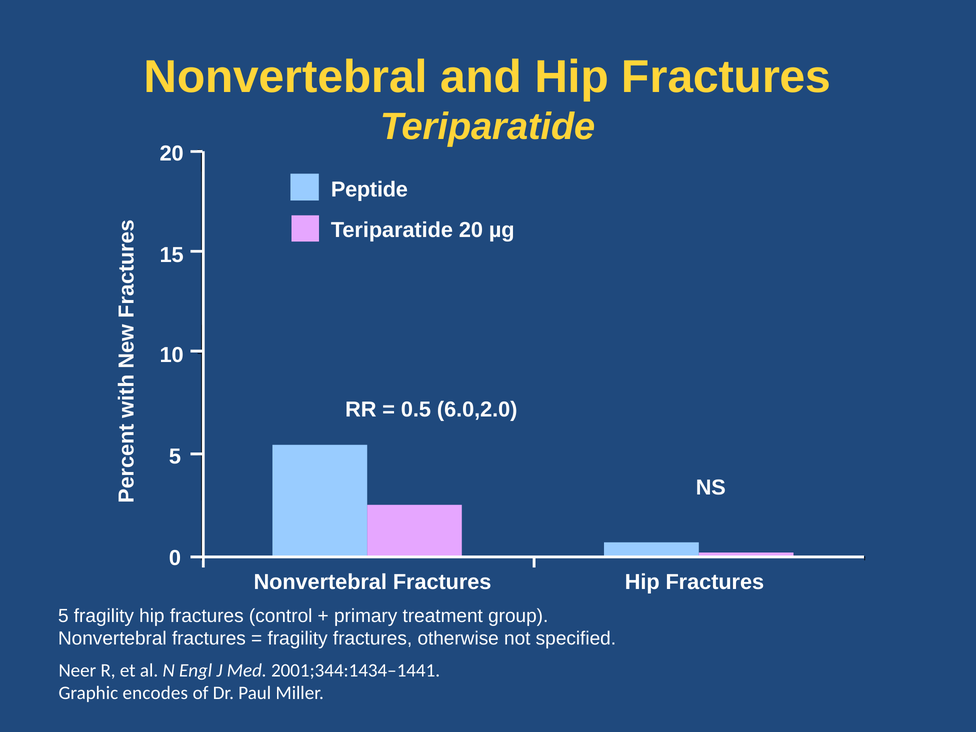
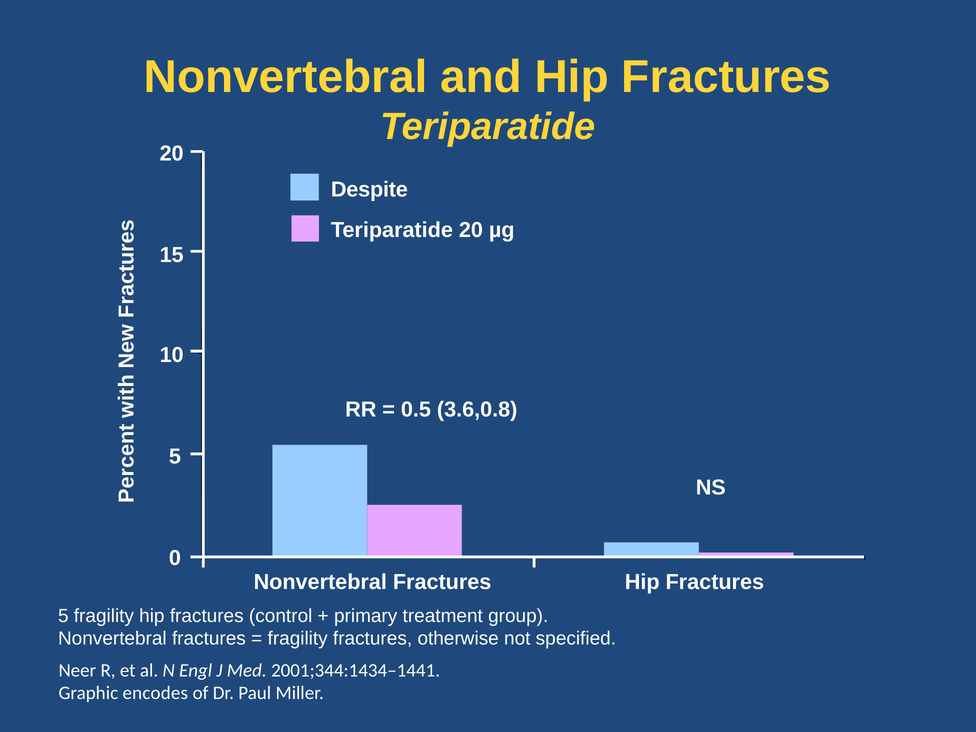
Peptide: Peptide -> Despite (369, 190)
6.0,2.0: 6.0,2.0 -> 3.6,0.8 (477, 410)
